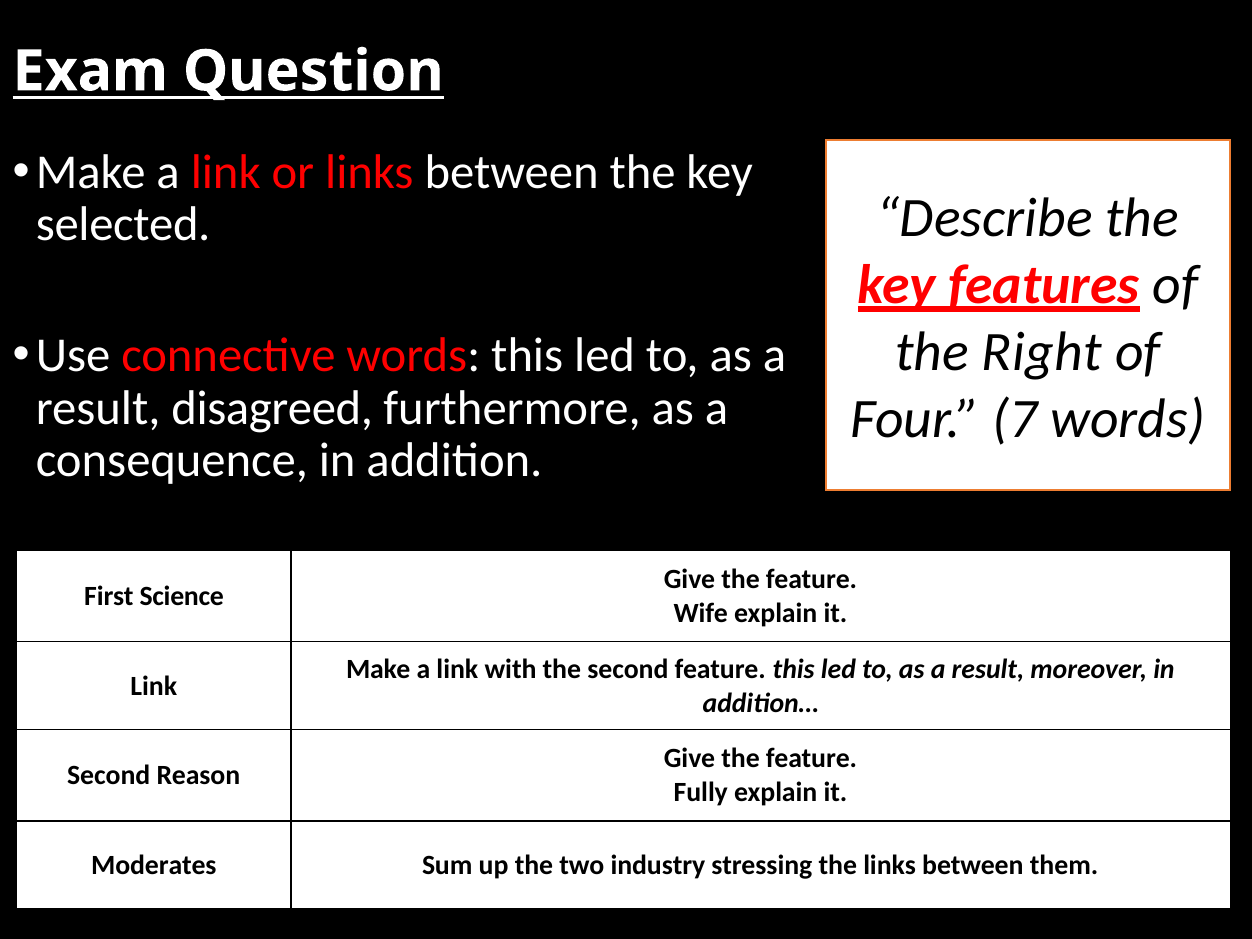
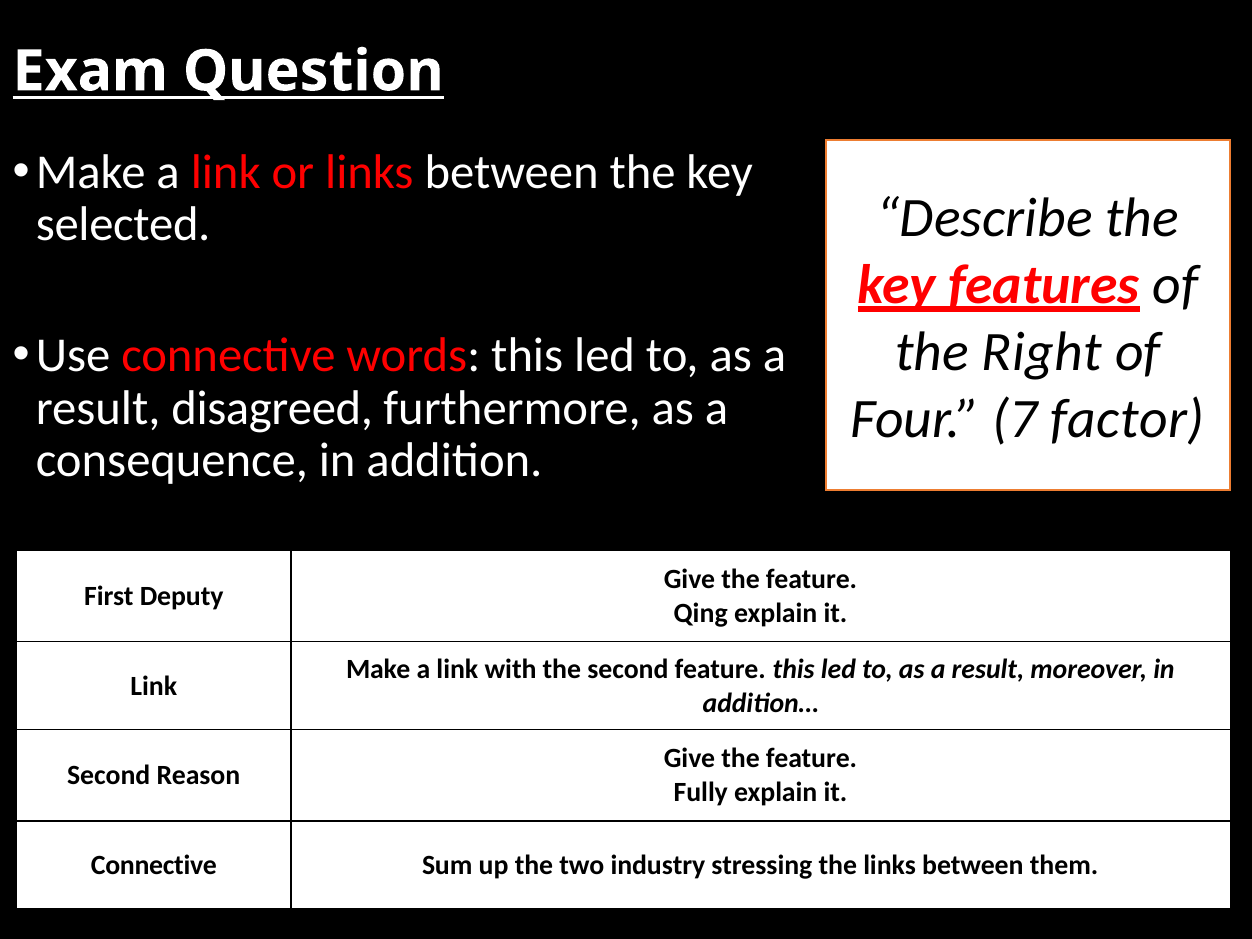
7 words: words -> factor (1128, 419)
Science: Science -> Deputy (182, 596)
Wife: Wife -> Qing (701, 613)
Moderates: Moderates -> Connective (154, 865)
